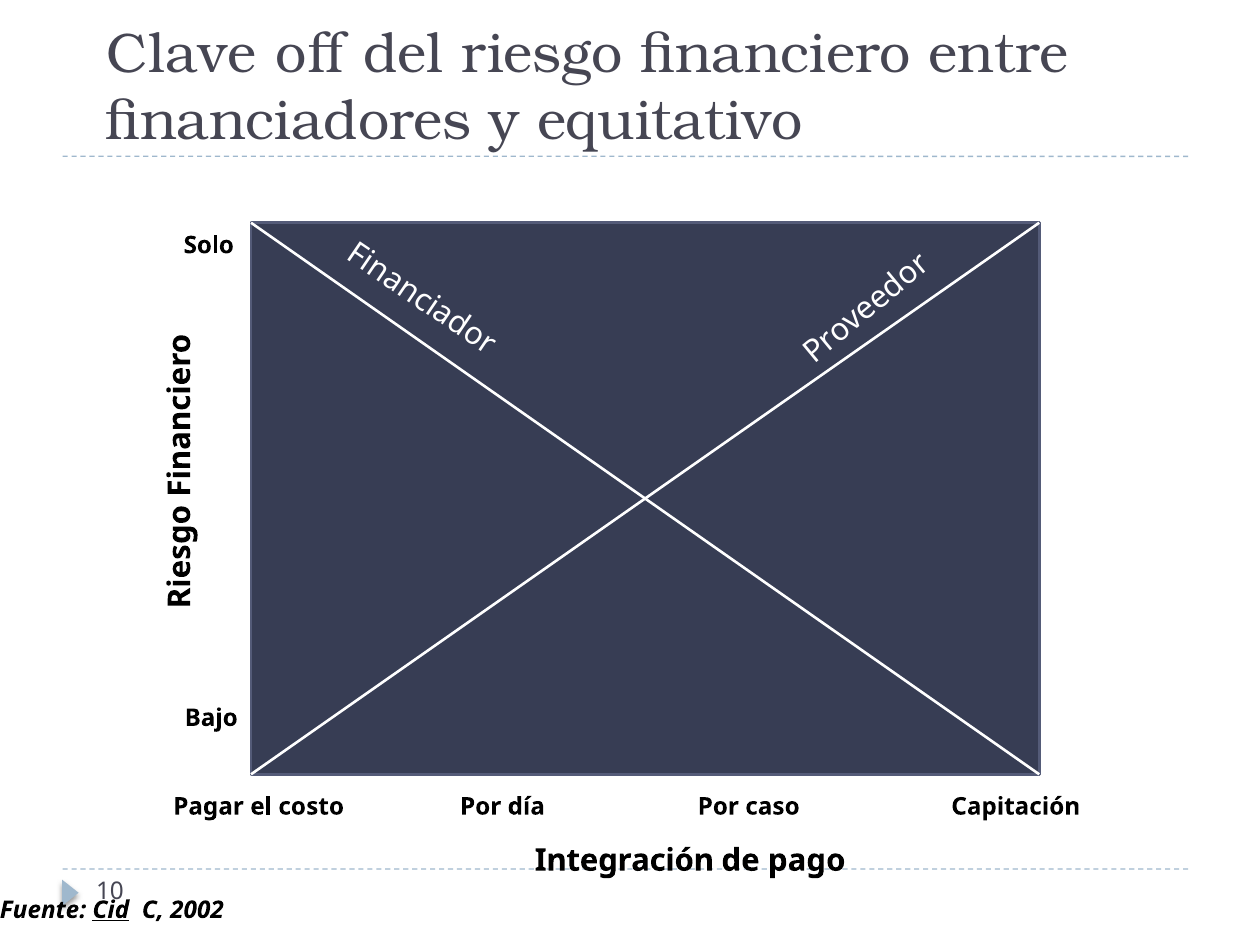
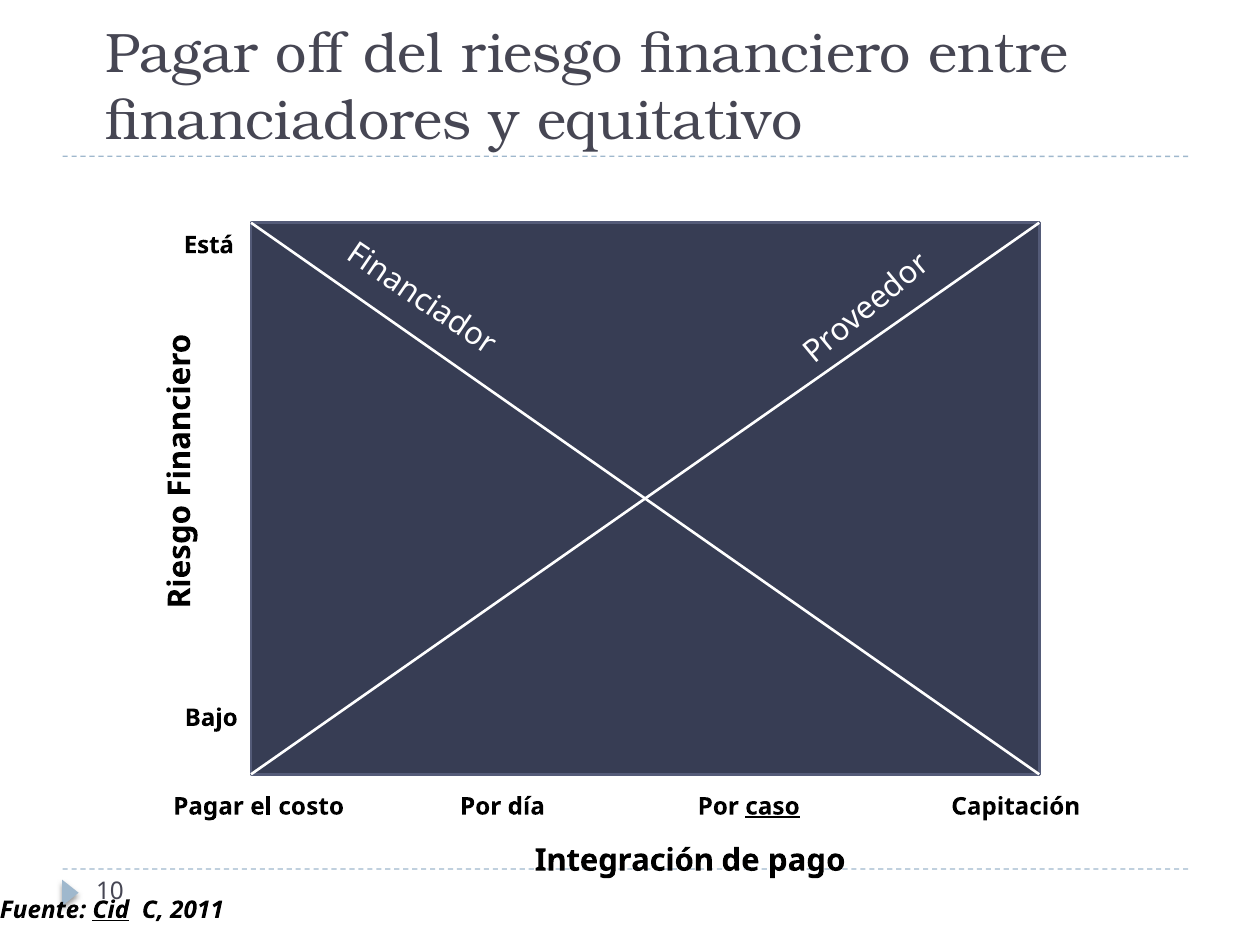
Clave: Clave -> Pagar (182, 54)
Solo: Solo -> Está (209, 245)
caso underline: none -> present (772, 807)
2002: 2002 -> 2011 (197, 910)
